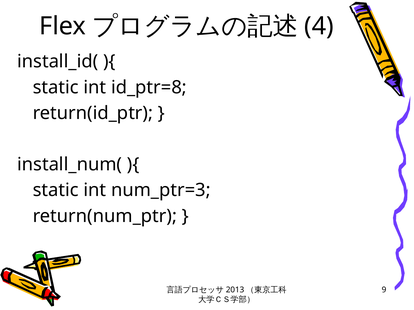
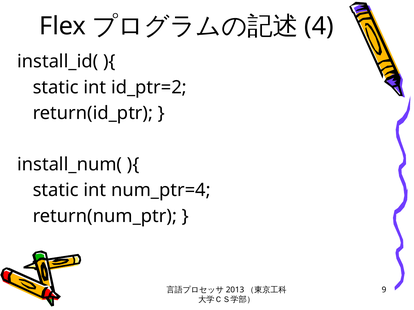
id_ptr=8: id_ptr=8 -> id_ptr=2 (149, 87)
num_ptr=3: num_ptr=3 -> num_ptr=4 (161, 191)
